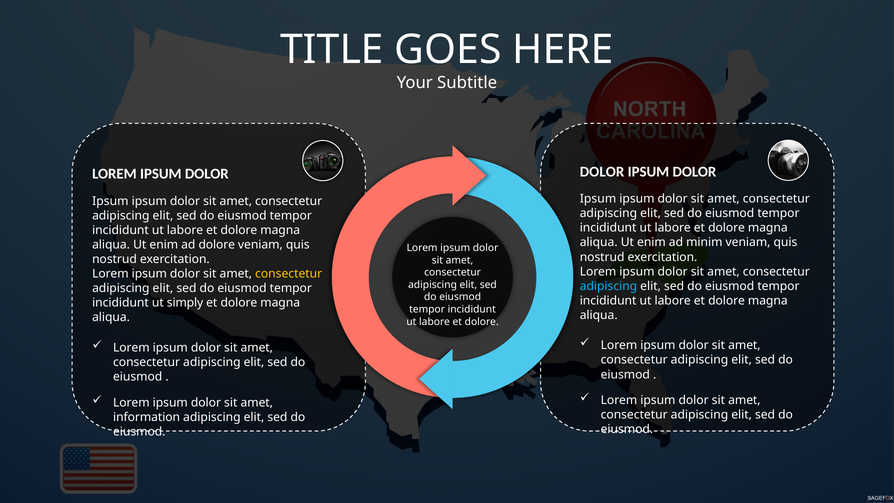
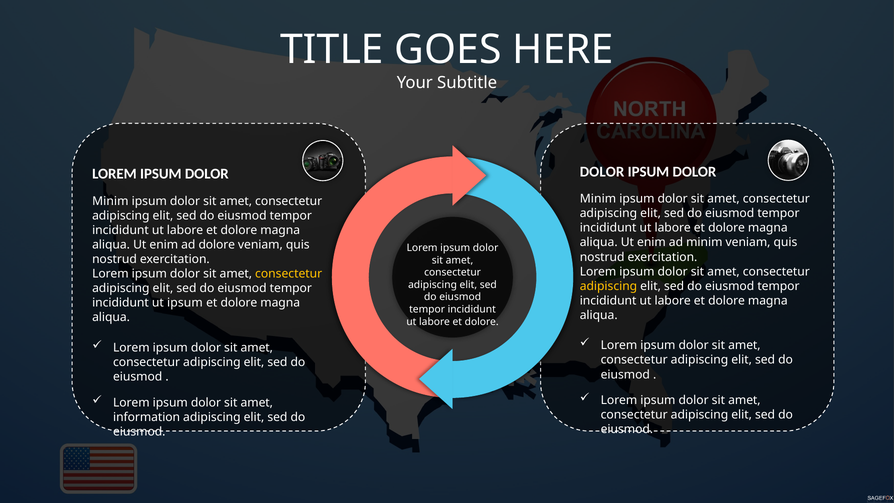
Ipsum: Ipsum -> Minim (598, 199)
Ipsum: Ipsum -> Minim (110, 201)
adipiscing colour: light blue -> yellow (608, 286)
ut simply: simply -> ipsum (185, 303)
